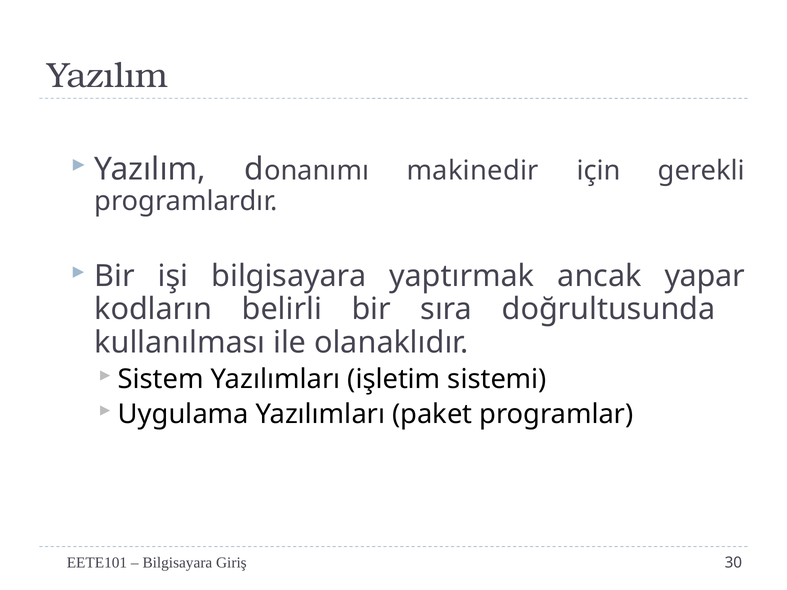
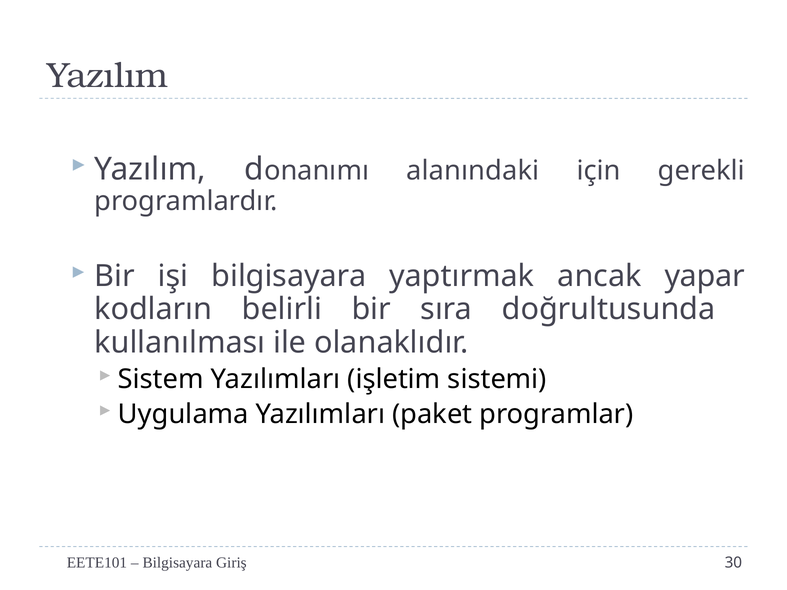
makinedir: makinedir -> alanındaki (473, 171)
